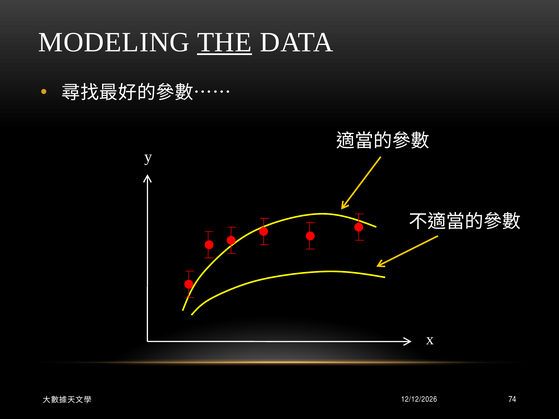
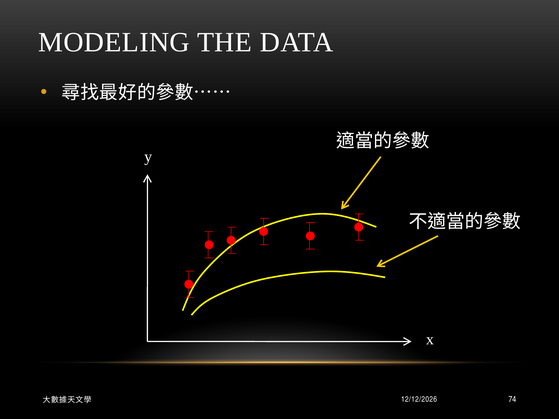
THE underline: present -> none (224, 42)
